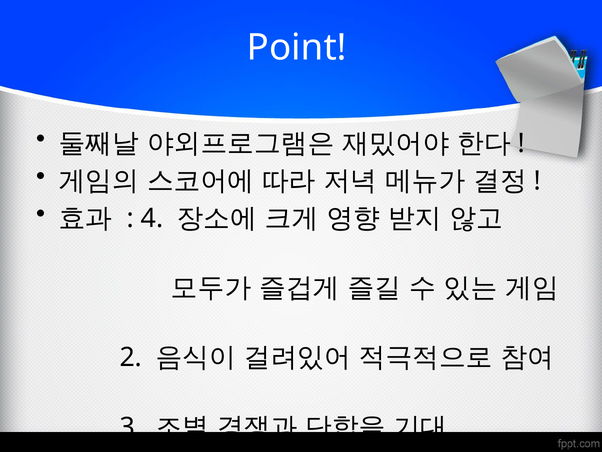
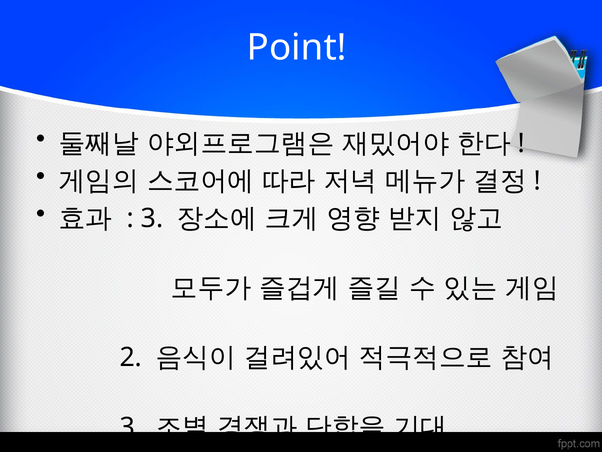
4: 4 -> 3 (152, 218)
